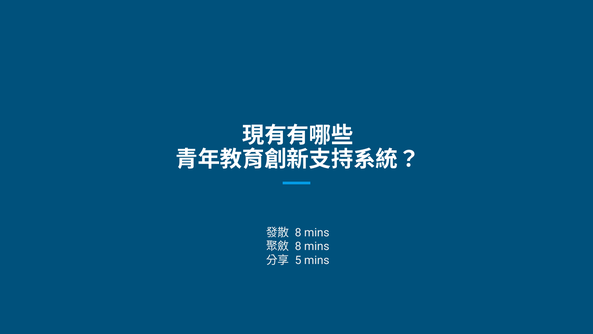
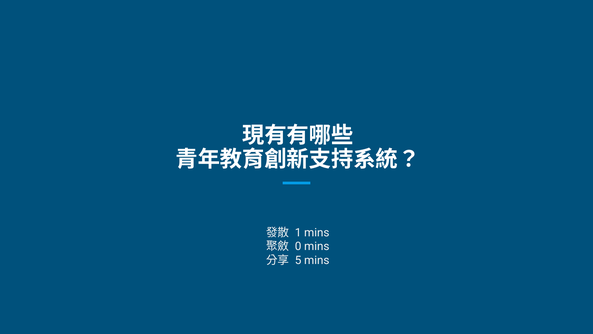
8: 8 -> 1 (298, 232)
8: 8 -> 0 (298, 246)
